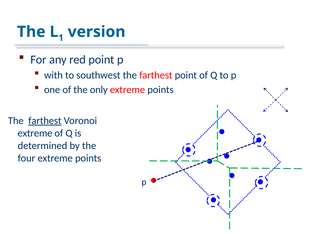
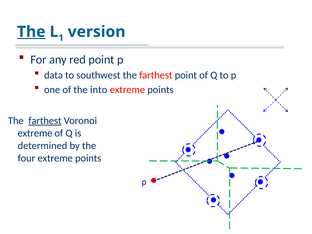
The underline: none -> present (31, 32)
with: with -> data (53, 75)
only: only -> into (99, 90)
